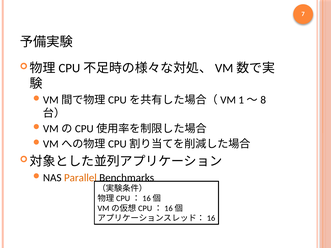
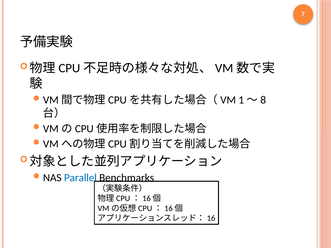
Parallel colour: orange -> blue (80, 178)
